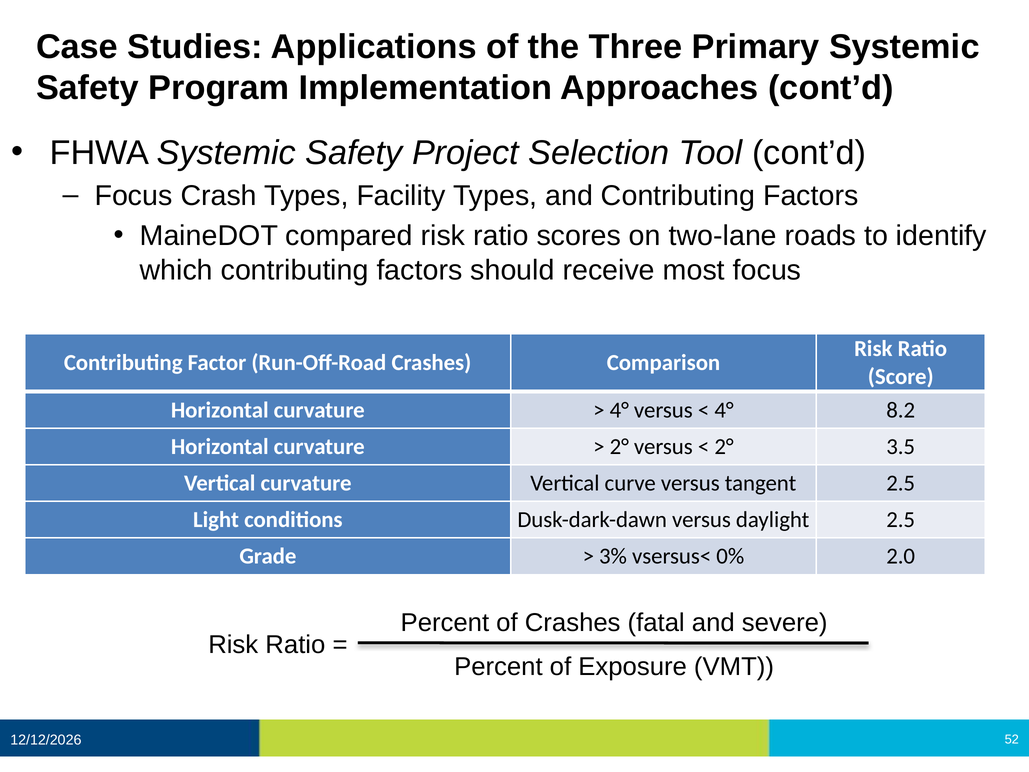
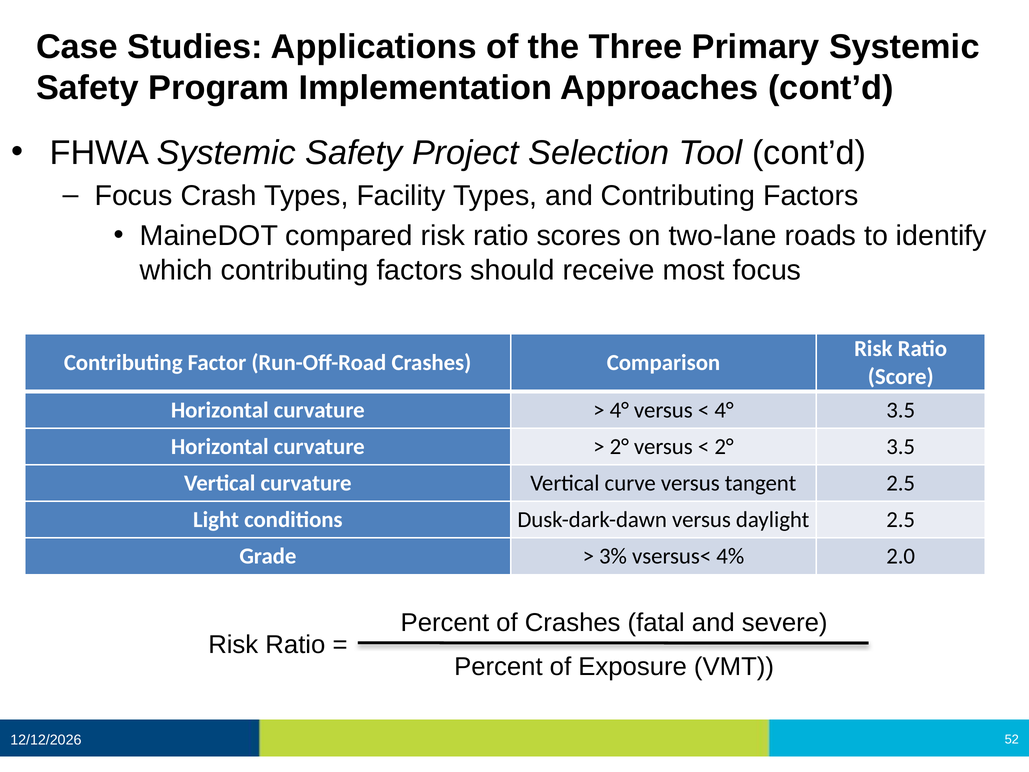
4° 8.2: 8.2 -> 3.5 (901, 410)
0%: 0% -> 4% (730, 556)
